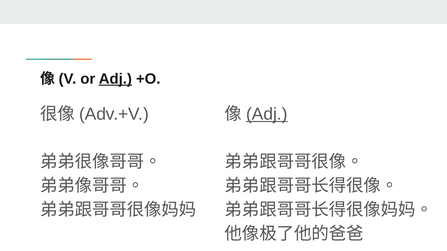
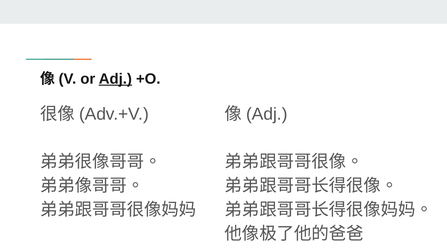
Adj underline: present -> none (267, 114)
